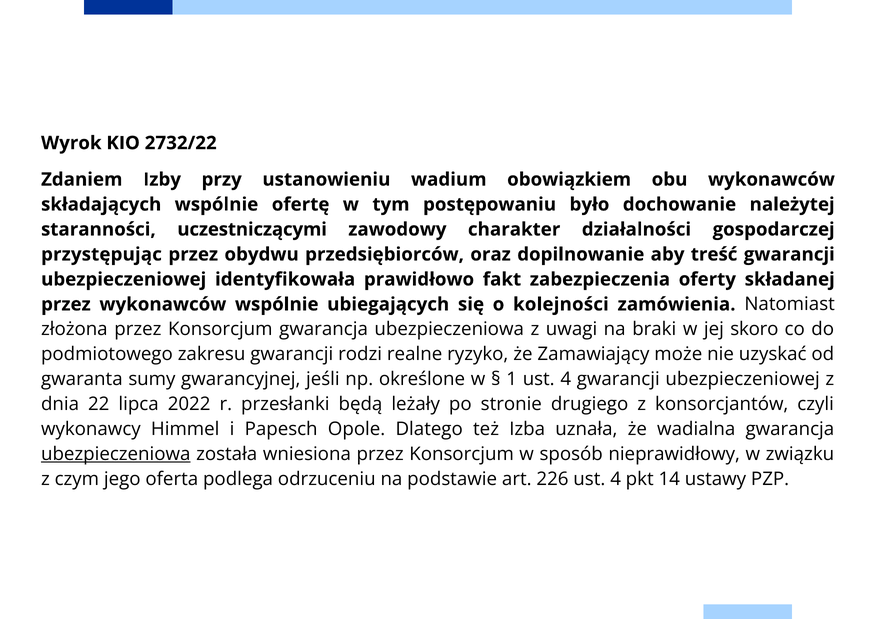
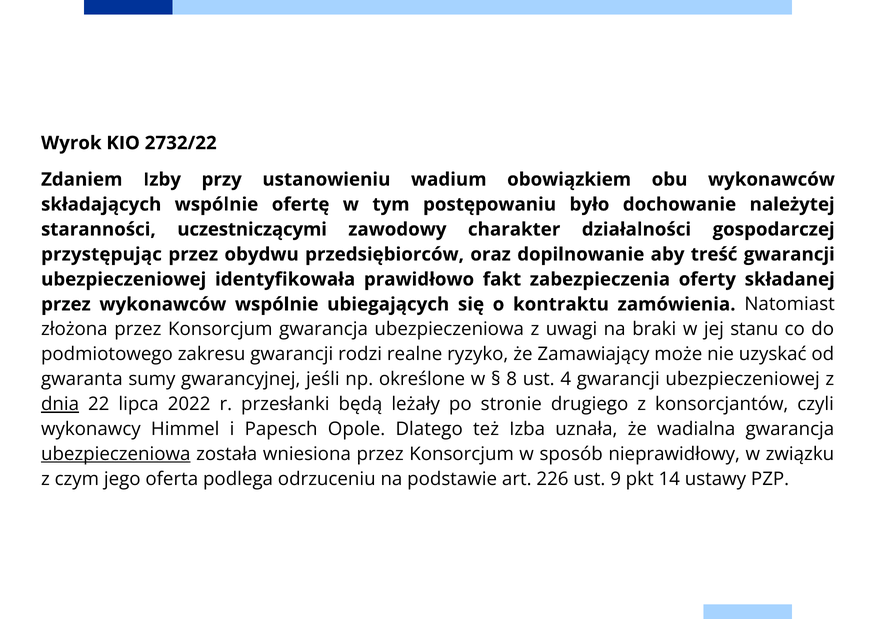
kolejności: kolejności -> kontraktu (561, 304)
skoro: skoro -> stanu (754, 329)
1: 1 -> 8 (512, 379)
dnia underline: none -> present (60, 404)
226 ust 4: 4 -> 9 (616, 479)
